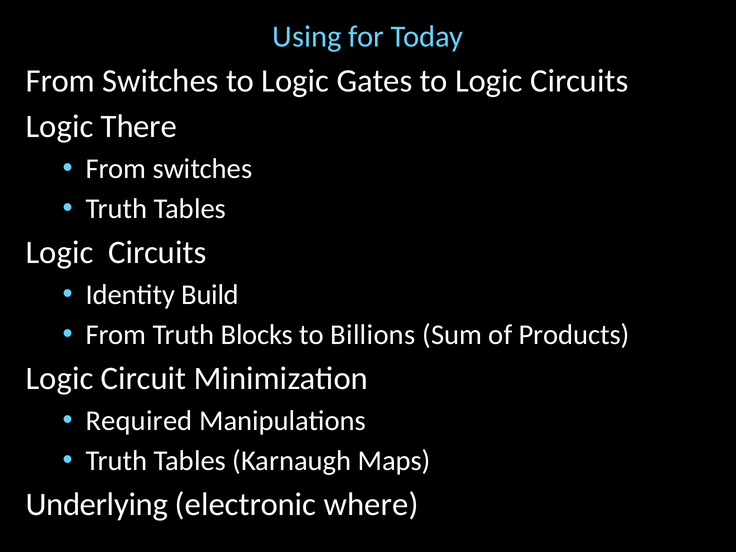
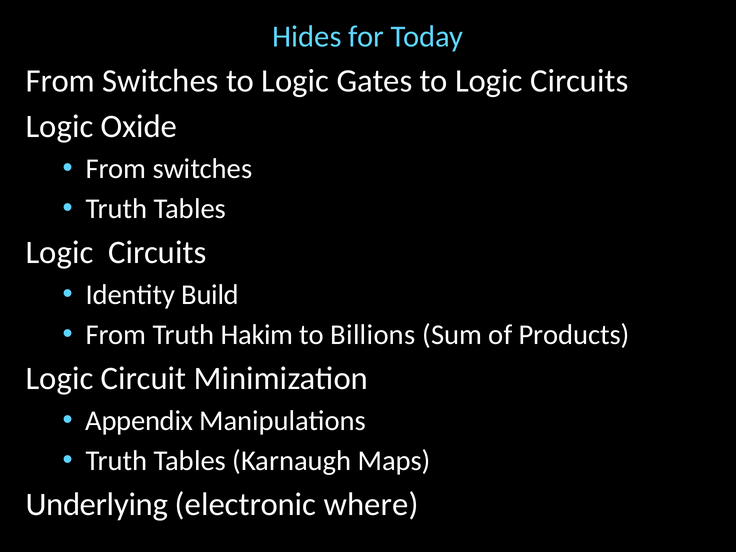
Using: Using -> Hides (307, 36)
There: There -> Oxide (139, 127)
Blocks: Blocks -> Hakim (257, 335)
Required: Required -> Appendix (139, 421)
